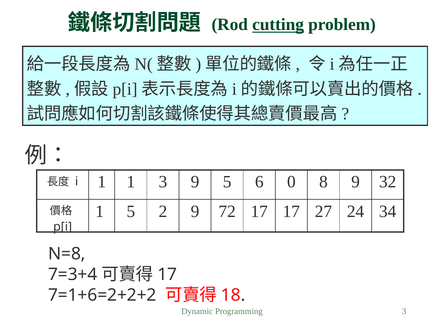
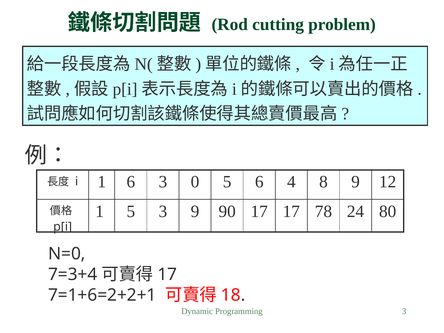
cutting underline: present -> none (278, 25)
1 1: 1 -> 6 (131, 182)
3 9: 9 -> 0 (195, 182)
0: 0 -> 4 (291, 182)
32: 32 -> 12 (388, 182)
5 2: 2 -> 3 (163, 211)
72: 72 -> 90 (227, 211)
27: 27 -> 78 (323, 211)
34: 34 -> 80 (388, 211)
N=8: N=8 -> N=0 (67, 254)
7=1+6=2+2+2: 7=1+6=2+2+2 -> 7=1+6=2+2+1 (102, 295)
